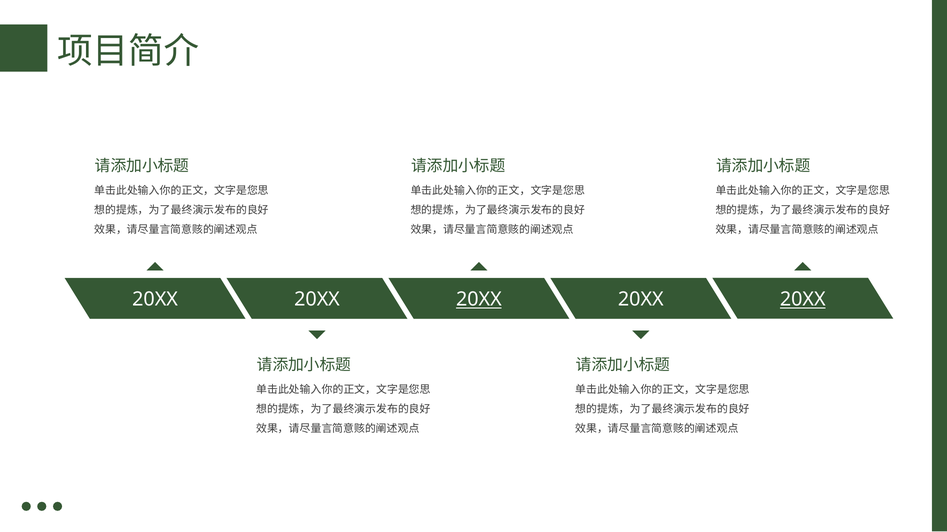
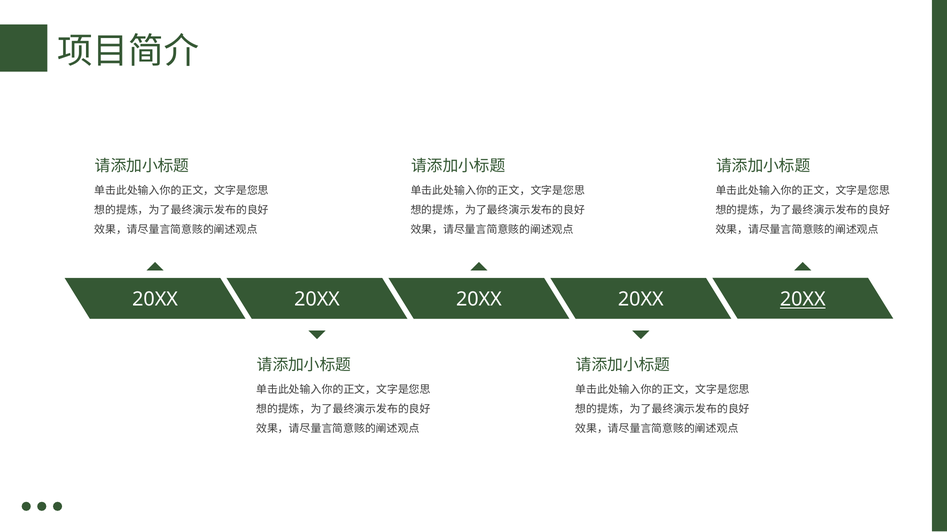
20XX underline: present -> none (479, 300)
